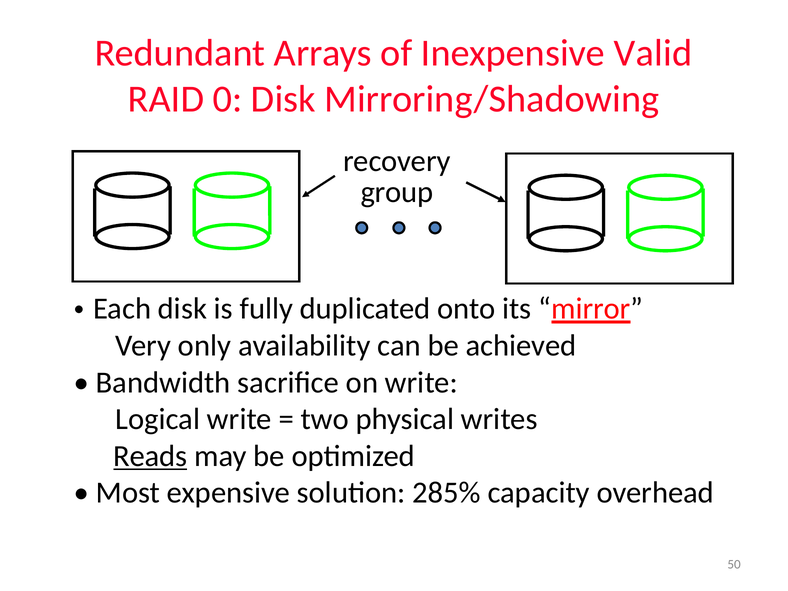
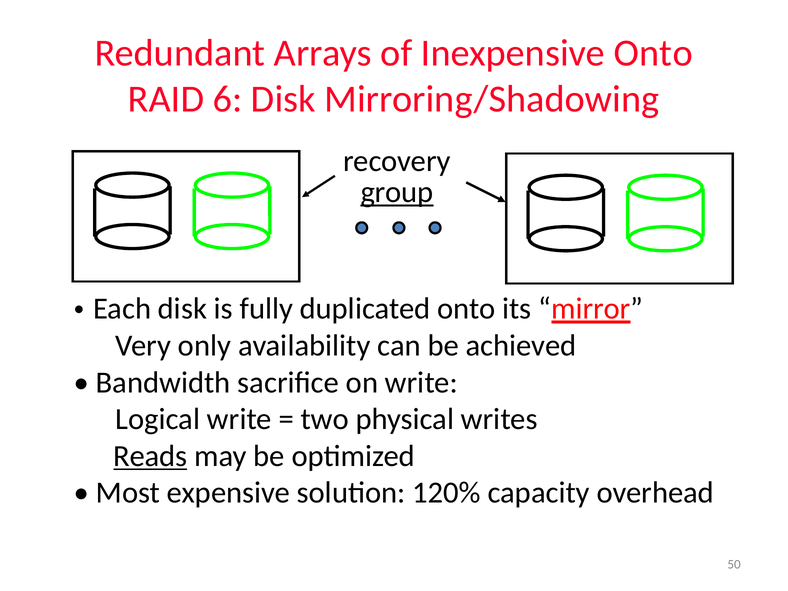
Inexpensive Valid: Valid -> Onto (653, 53)
0: 0 -> 6 (228, 99)
group underline: none -> present (397, 192)
285%: 285% -> 120% (447, 493)
